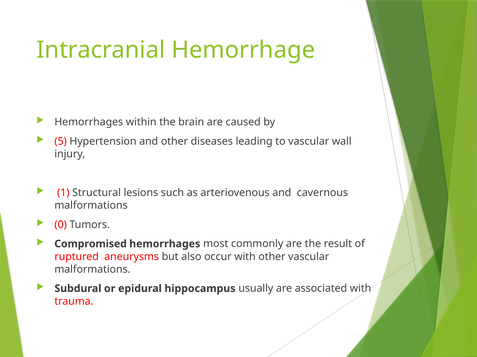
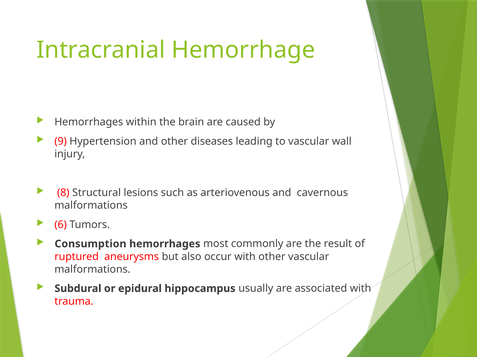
5: 5 -> 9 (61, 142)
1: 1 -> 8 (63, 193)
0: 0 -> 6 (61, 225)
Compromised: Compromised -> Consumption (90, 244)
